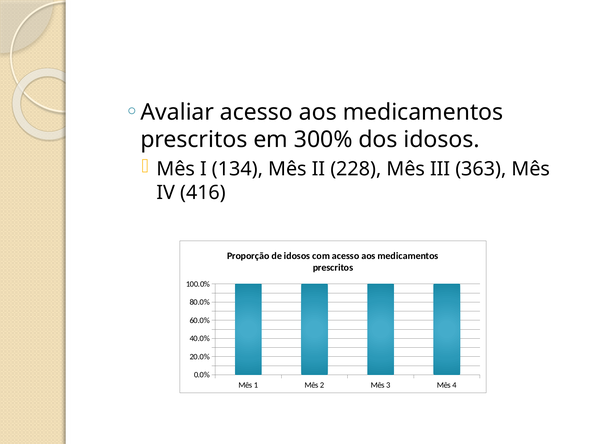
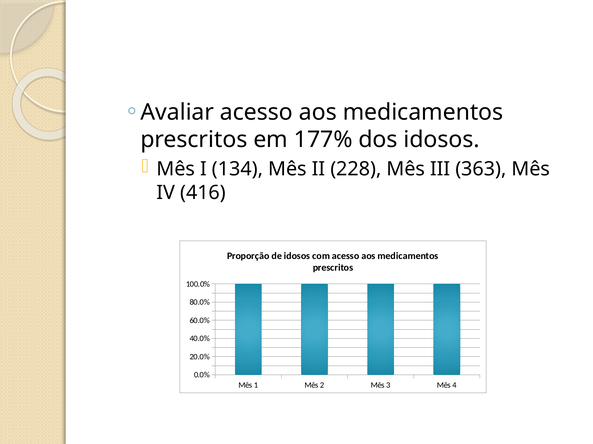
300%: 300% -> 177% (323, 140)
